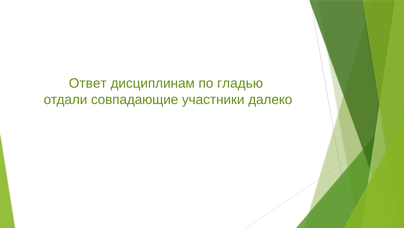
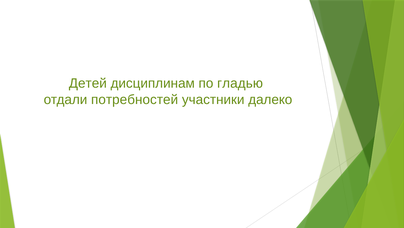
Ответ: Ответ -> Детей (88, 83)
совпадающие: совпадающие -> потребностей (135, 99)
